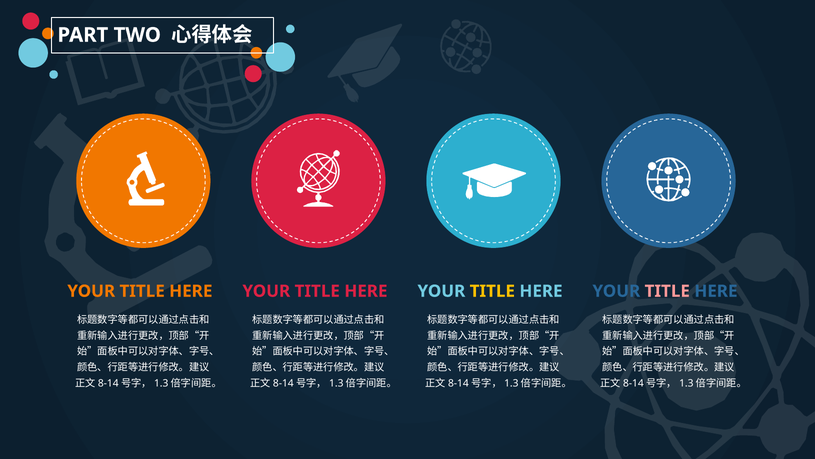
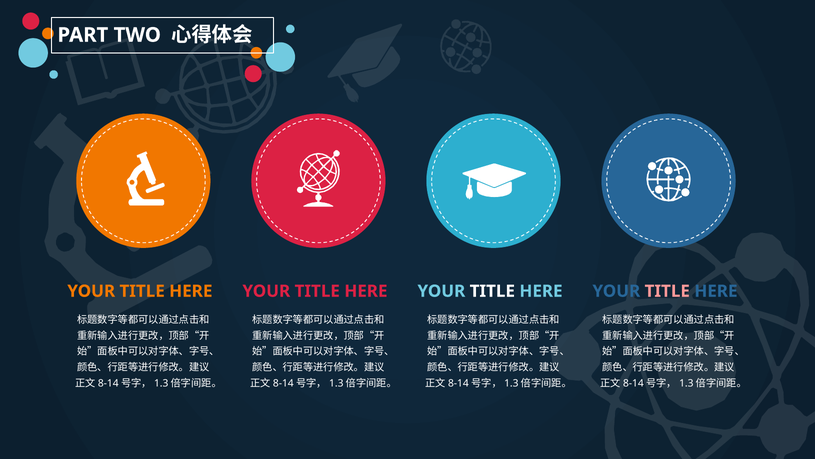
TITLE colour: yellow -> white (492, 291)
